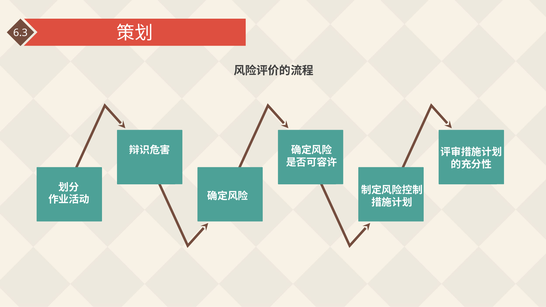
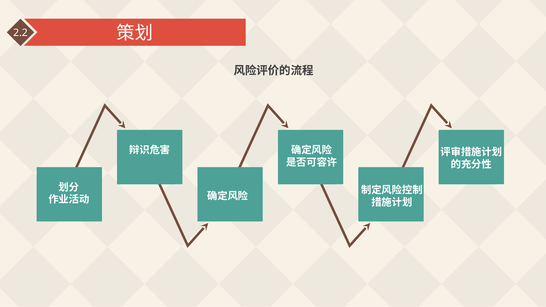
6.3: 6.3 -> 2.2 (20, 33)
